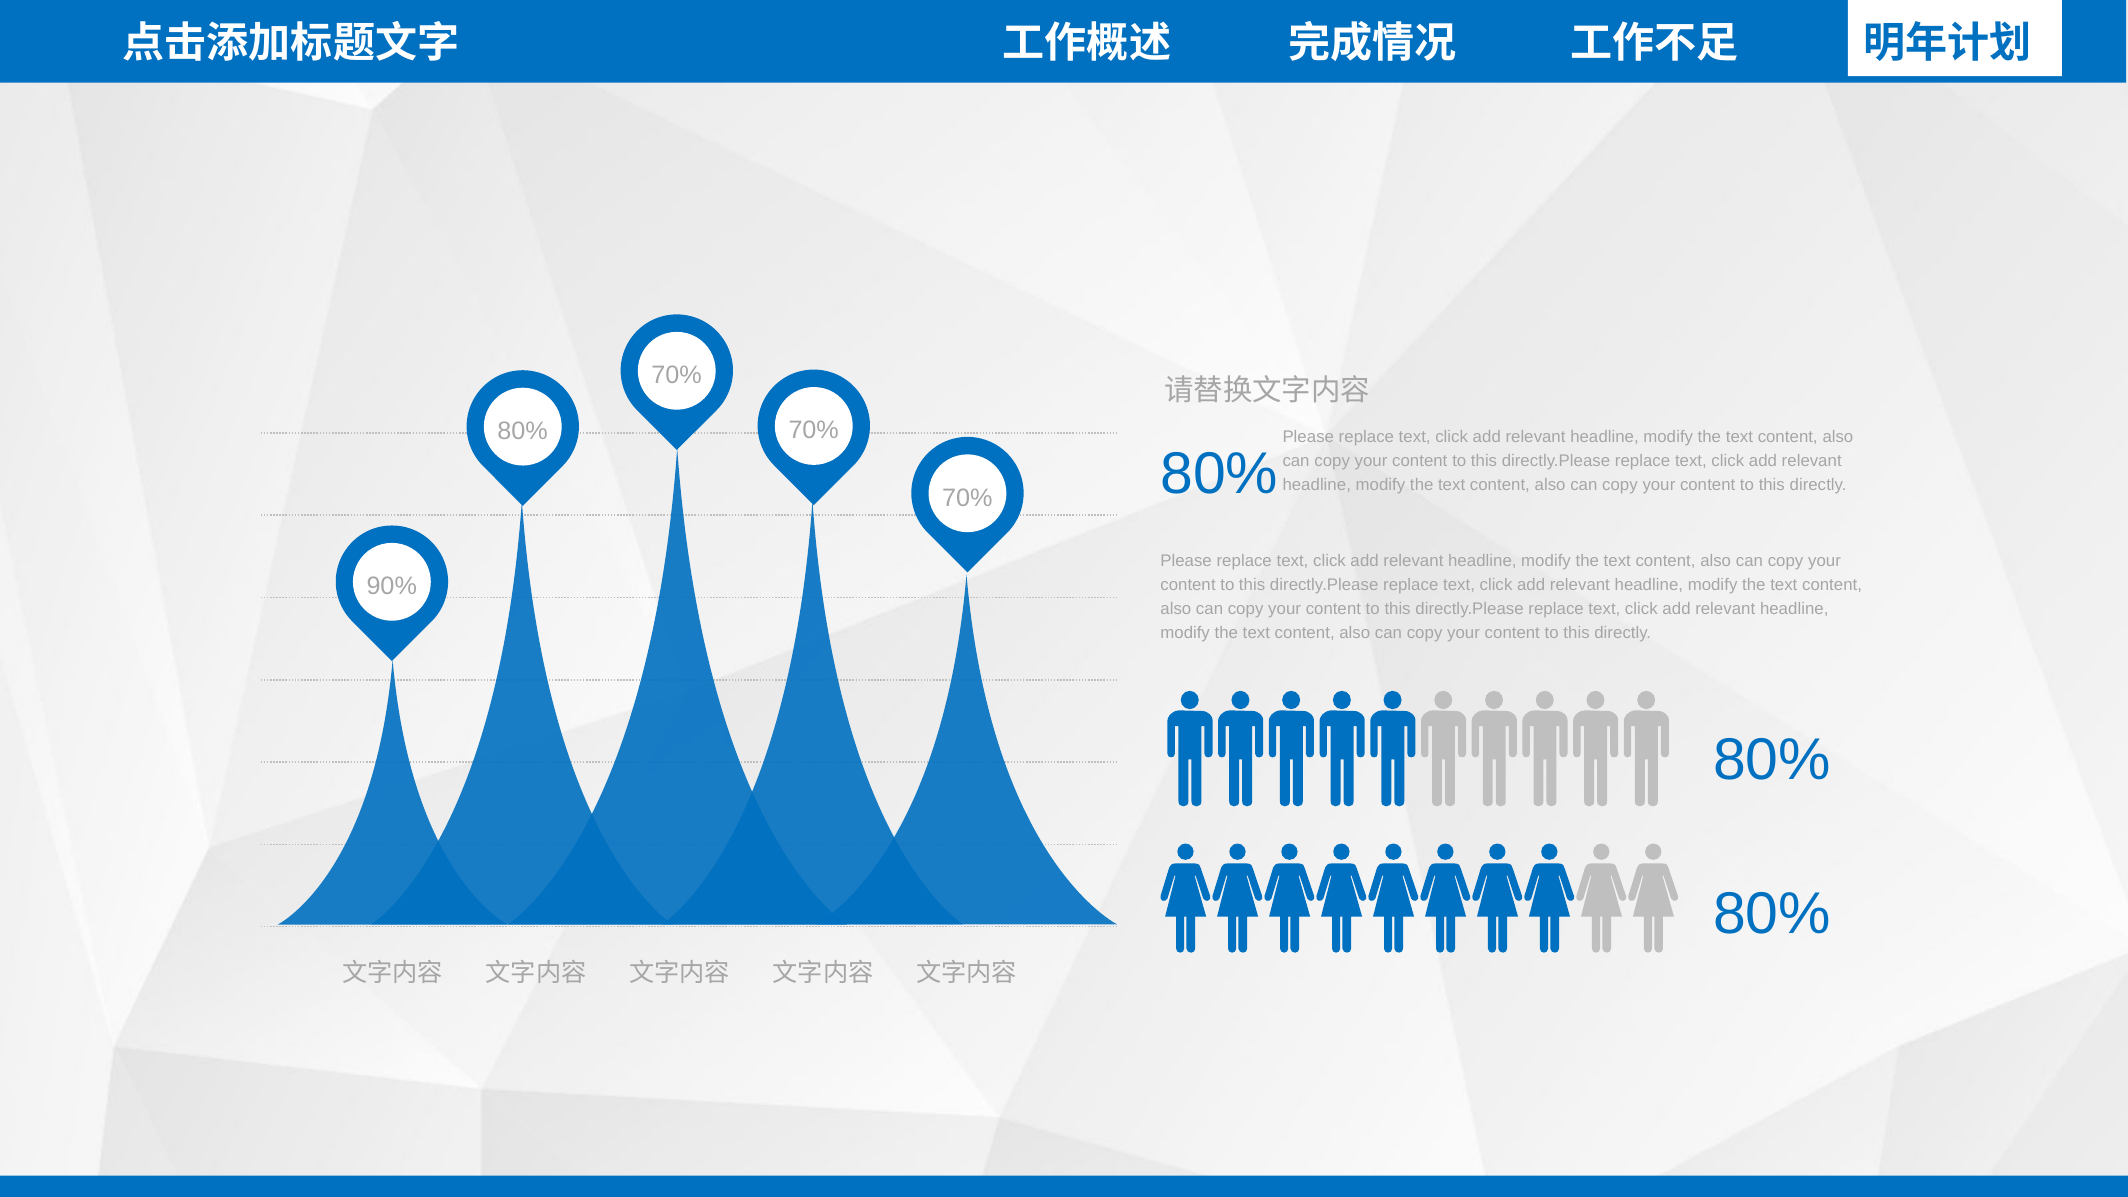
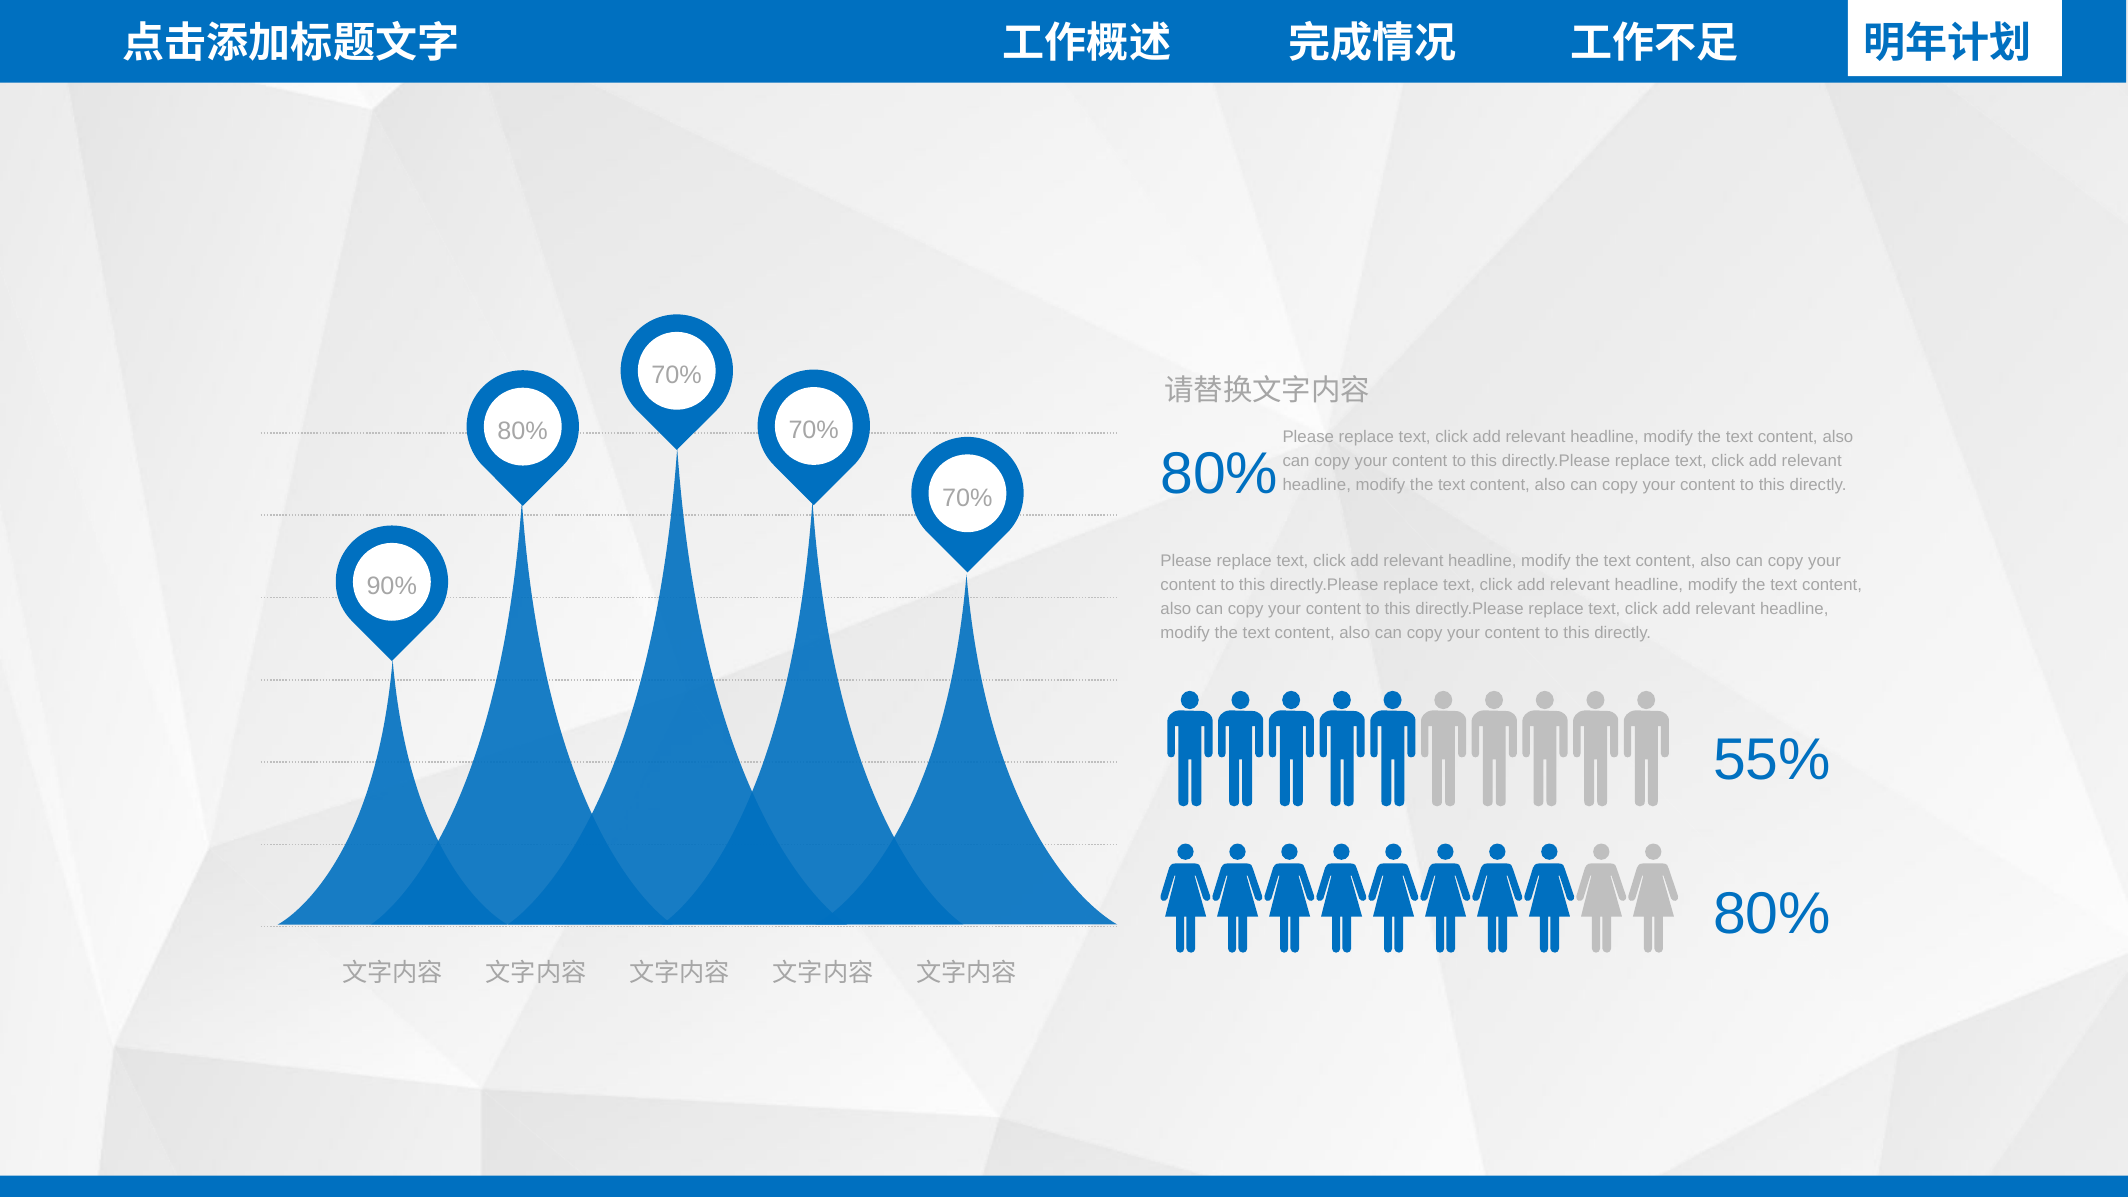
80%: 80% -> 55% (1772, 760)
